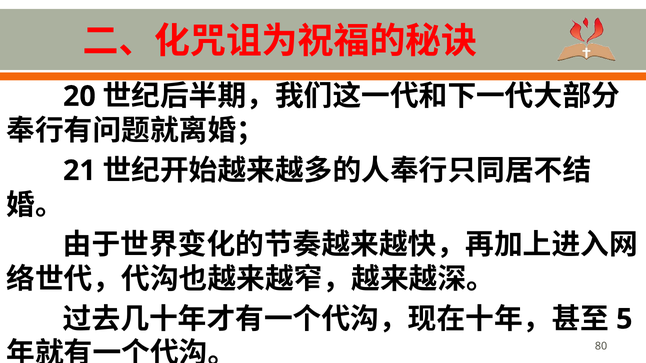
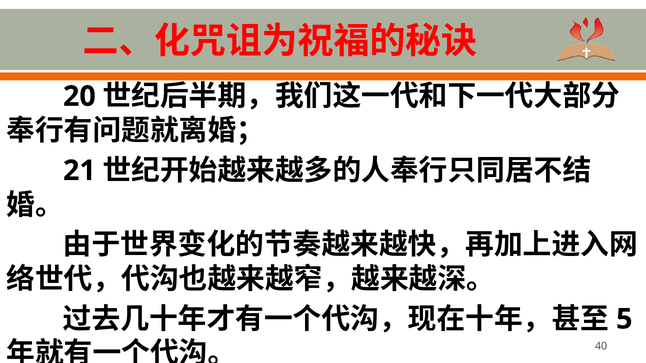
80: 80 -> 40 (601, 346)
